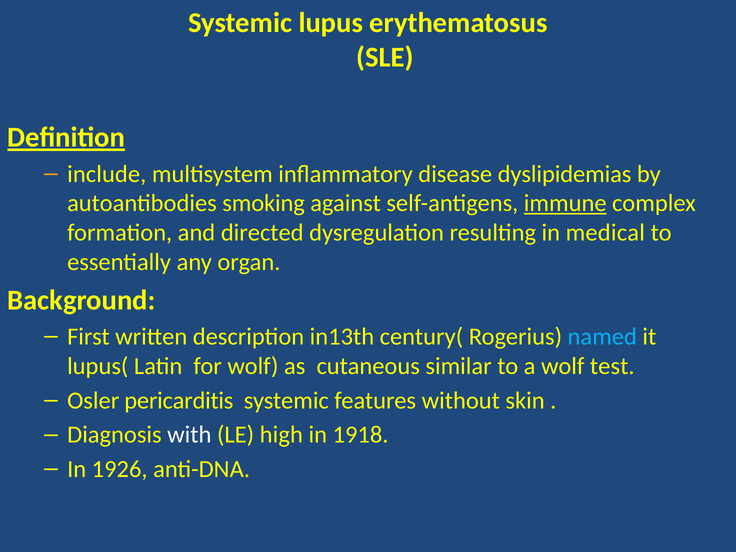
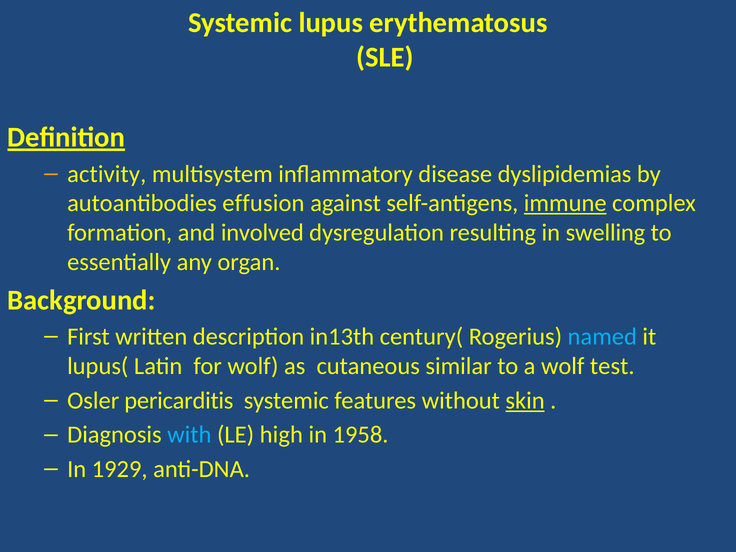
include: include -> activity (107, 174)
smoking: smoking -> effusion (263, 203)
directed: directed -> involved (262, 233)
medical: medical -> swelling (605, 233)
skin underline: none -> present (525, 400)
with colour: white -> light blue (189, 435)
1918: 1918 -> 1958 (361, 435)
1926: 1926 -> 1929 (120, 469)
